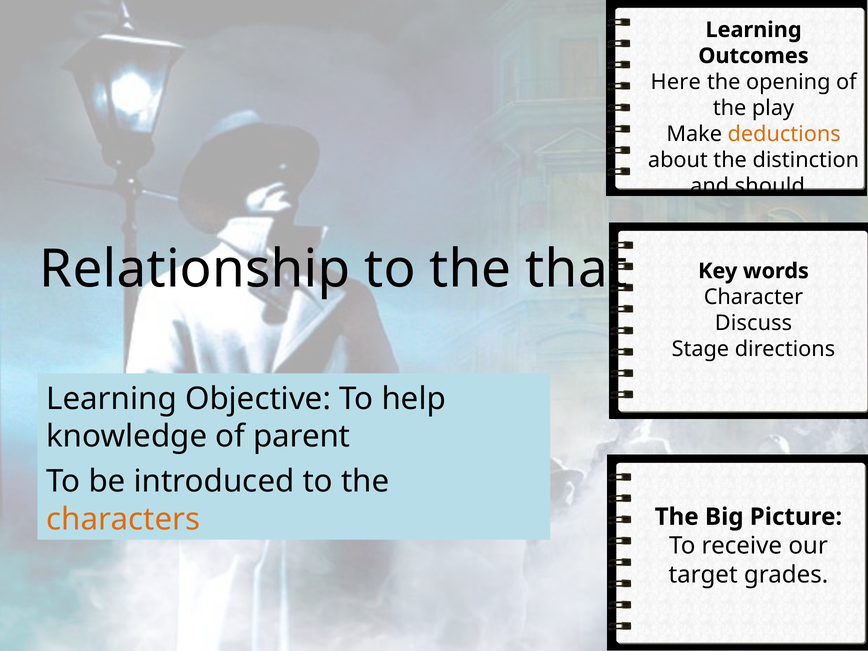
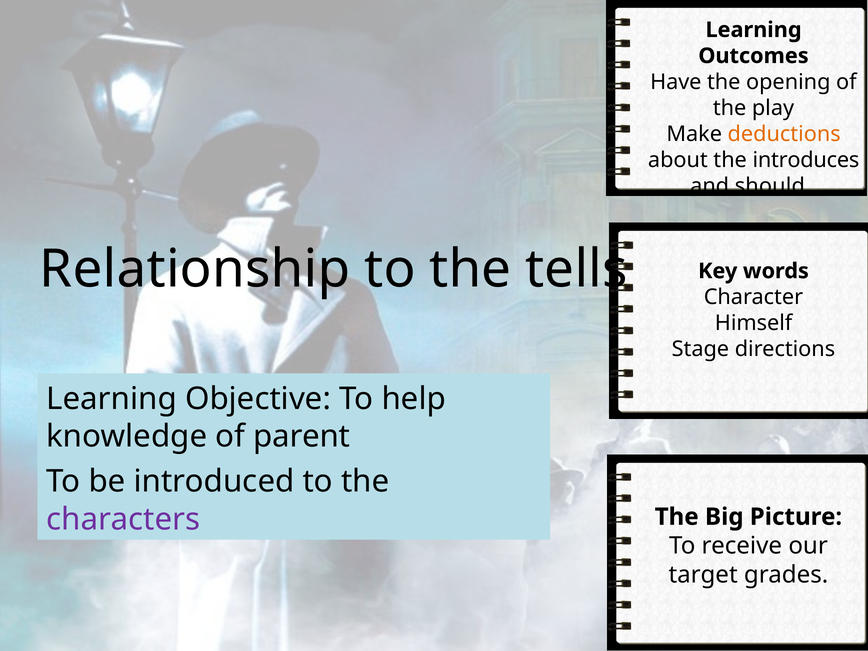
Here: Here -> Have (676, 82)
distinction: distinction -> introduces (806, 160)
that: that -> tells (576, 269)
Discuss: Discuss -> Himself (754, 323)
characters colour: orange -> purple (123, 519)
